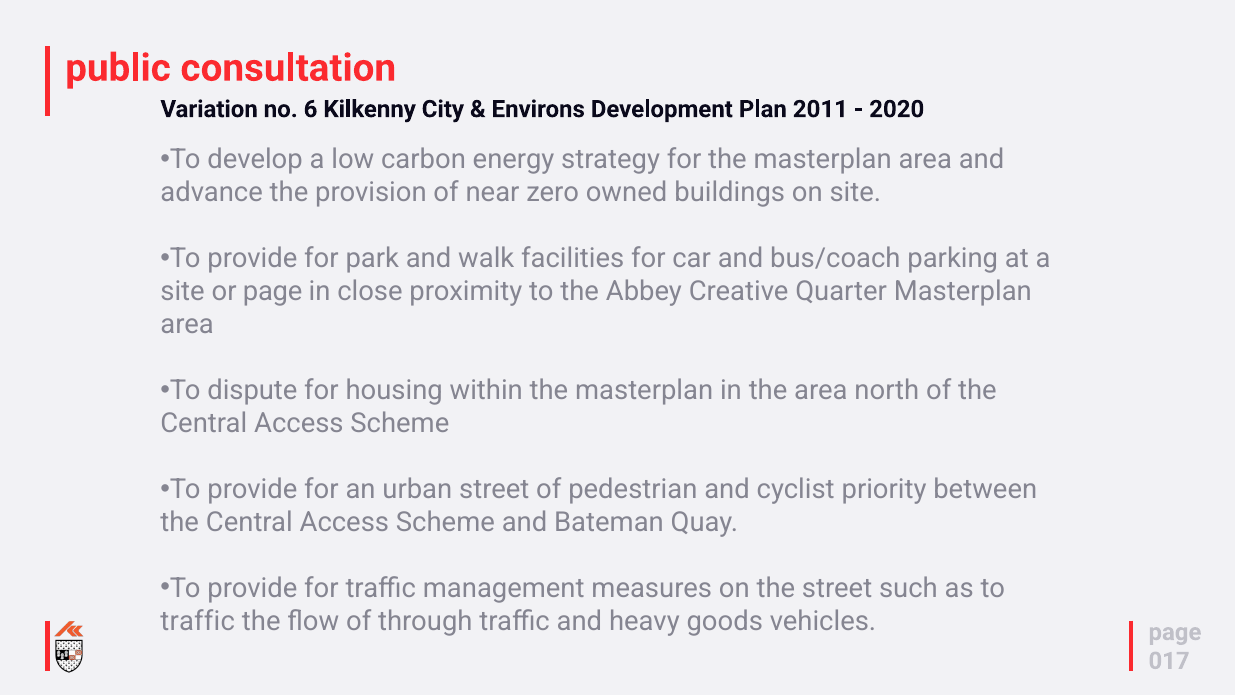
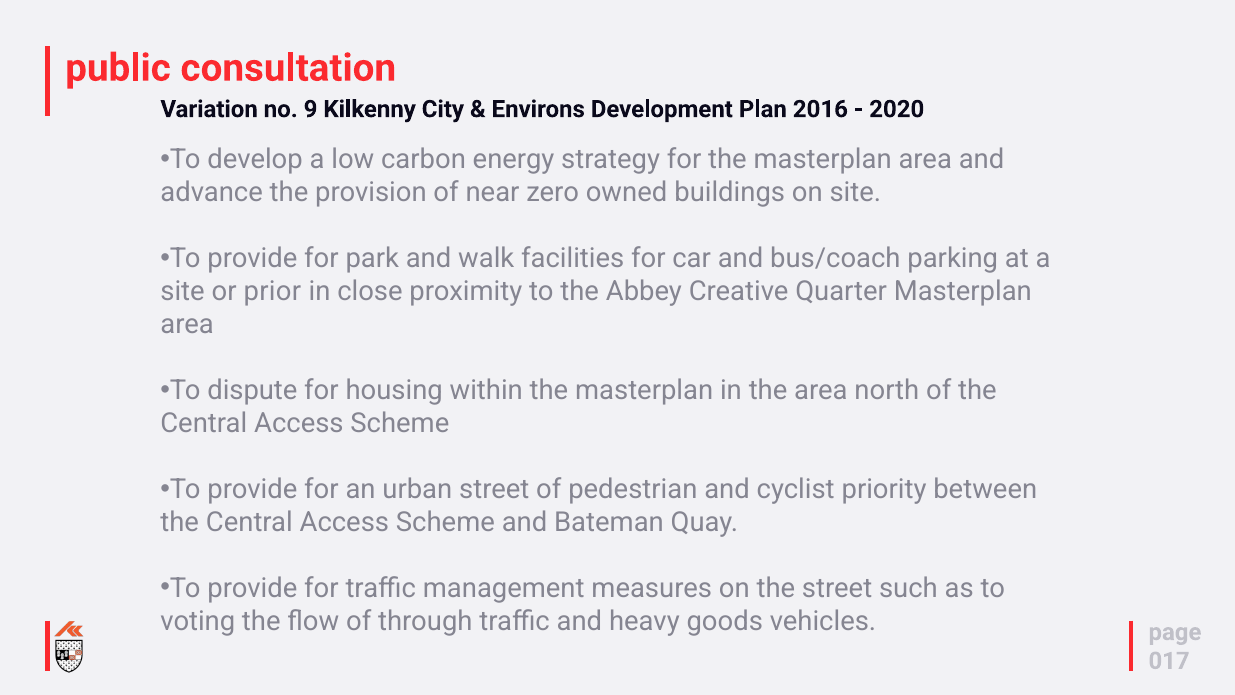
6: 6 -> 9 (311, 109)
2011: 2011 -> 2016 (820, 109)
or page: page -> prior (272, 292)
traffic: traffic -> voting (198, 621)
